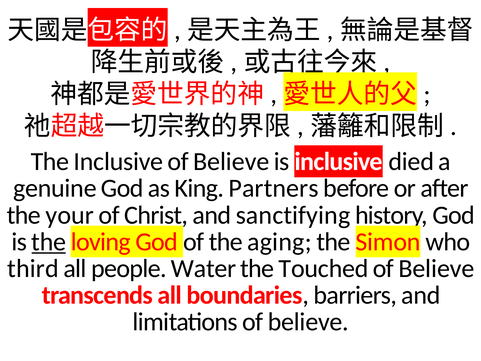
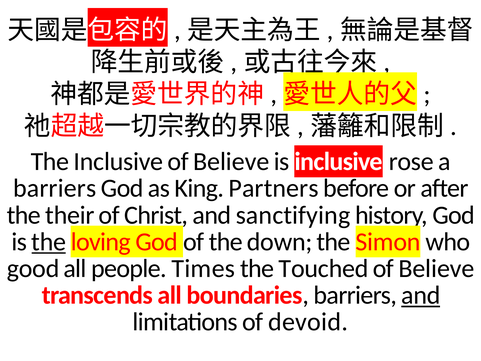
died: died -> rose (411, 161)
genuine: genuine -> barriers (55, 188)
your: your -> their (70, 215)
aging: aging -> down (280, 242)
third: third -> good (33, 268)
Water: Water -> Times (203, 268)
and underline: none -> present (421, 295)
limitations of believe: believe -> devoid (308, 322)
